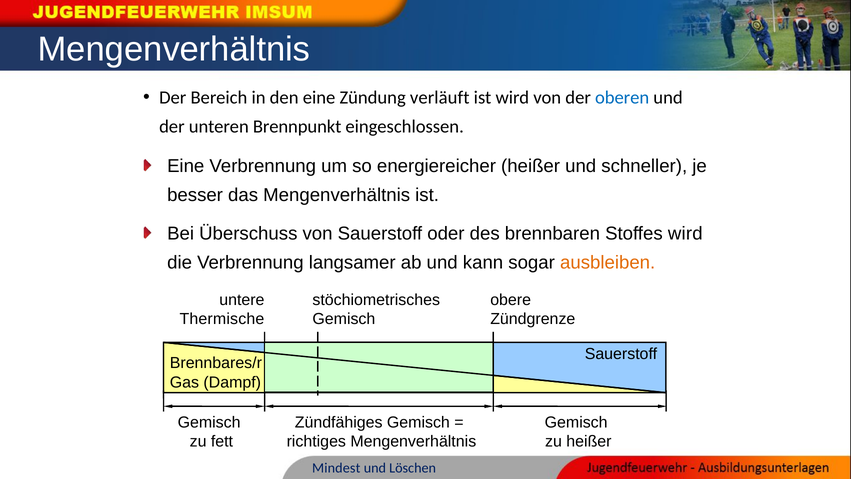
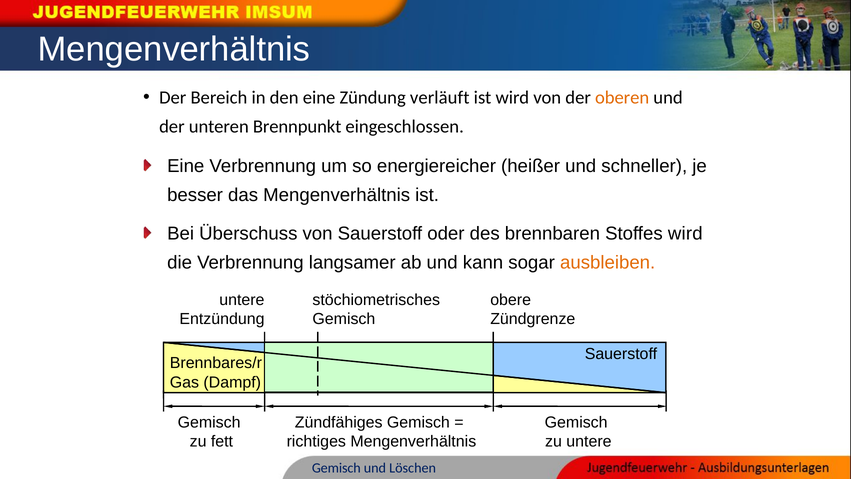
oberen colour: blue -> orange (622, 98)
Thermische: Thermische -> Entzündung (222, 319)
zu heißer: heißer -> untere (589, 441)
Mindest: Mindest -> Gemisch (336, 468)
